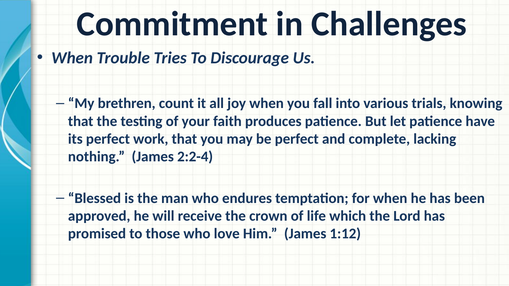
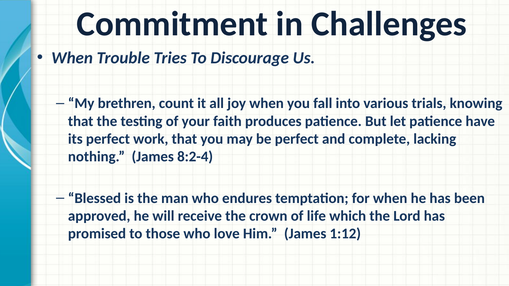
2:2-4: 2:2-4 -> 8:2-4 (195, 157)
